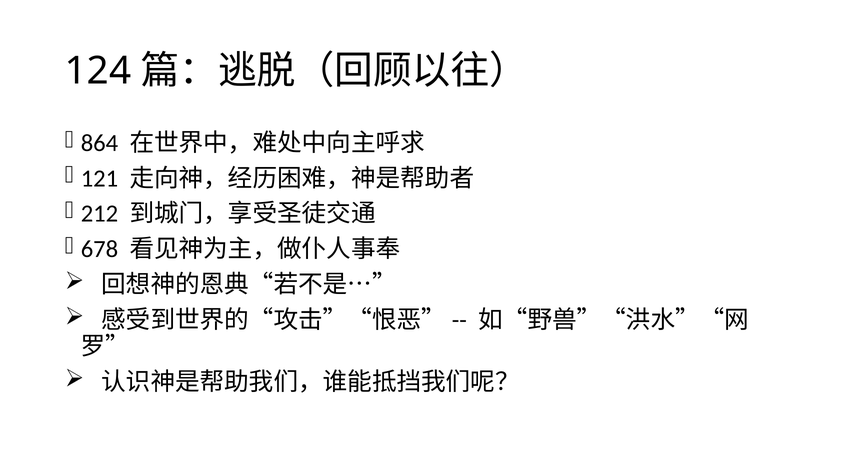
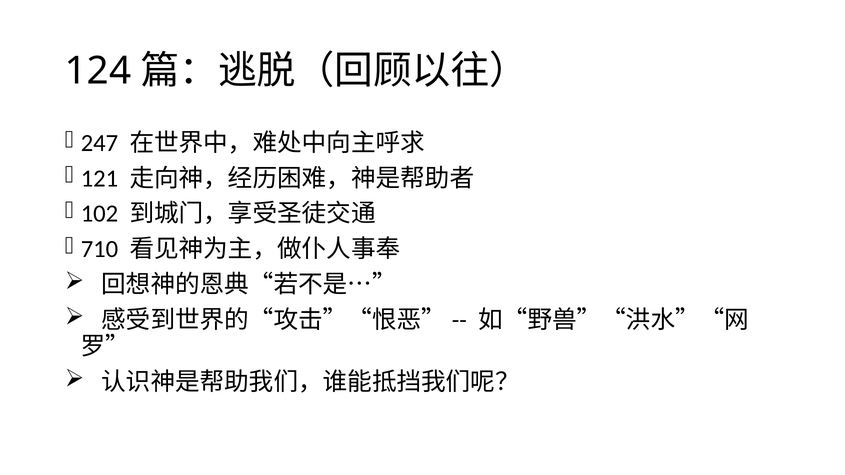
864: 864 -> 247 (99, 143)
212: 212 -> 102 (99, 214)
678: 678 -> 710 (99, 249)
